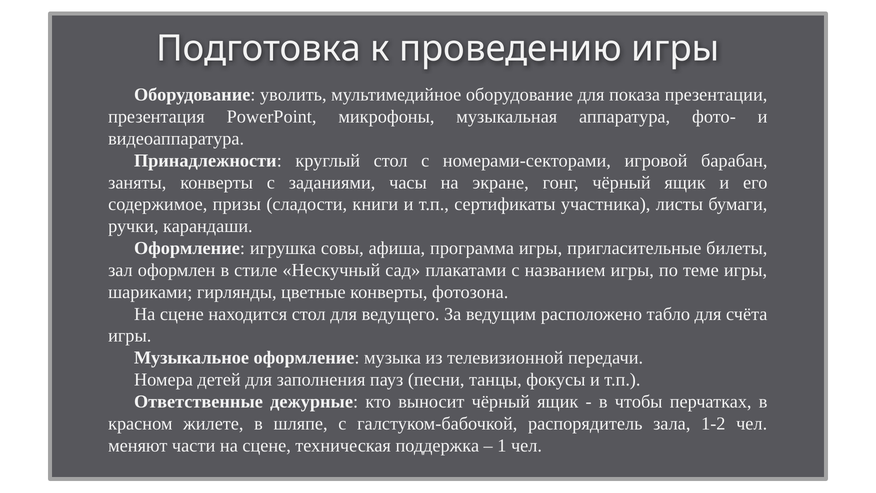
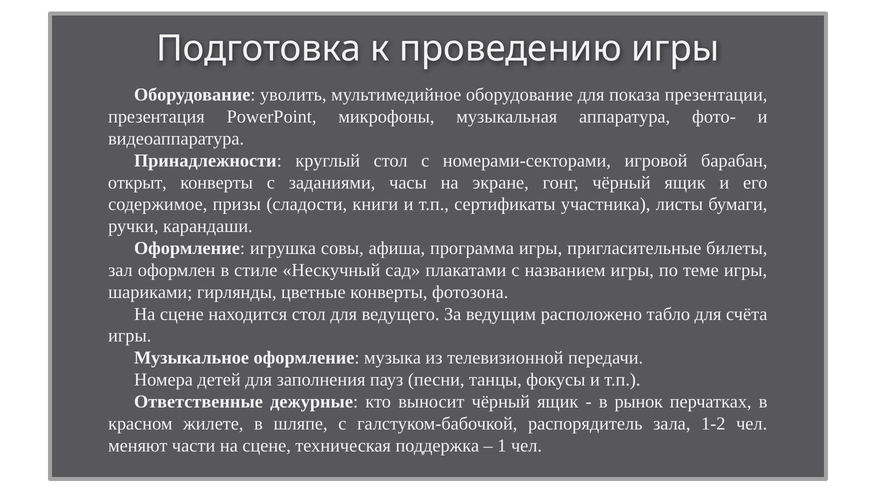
заняты: заняты -> открыт (137, 182)
чтобы: чтобы -> рынок (639, 402)
